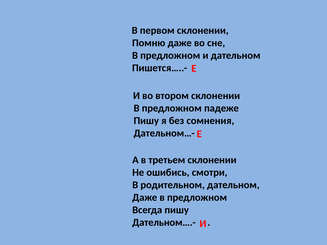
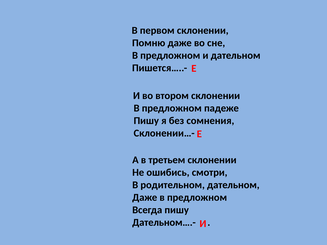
Дательном…-: Дательном…- -> Склонении…- (164, 133)
